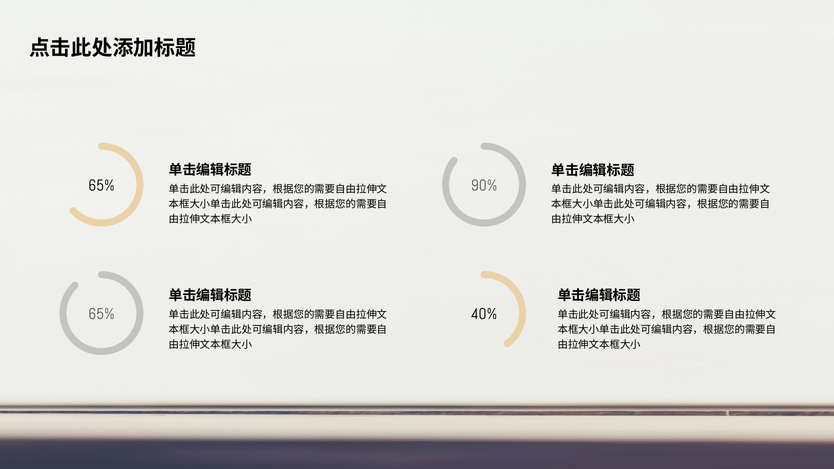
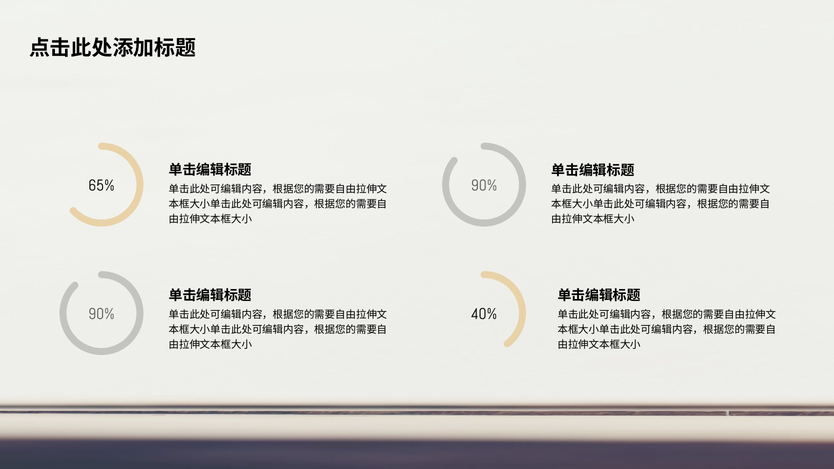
65%: 65% -> 90% (101, 314)
